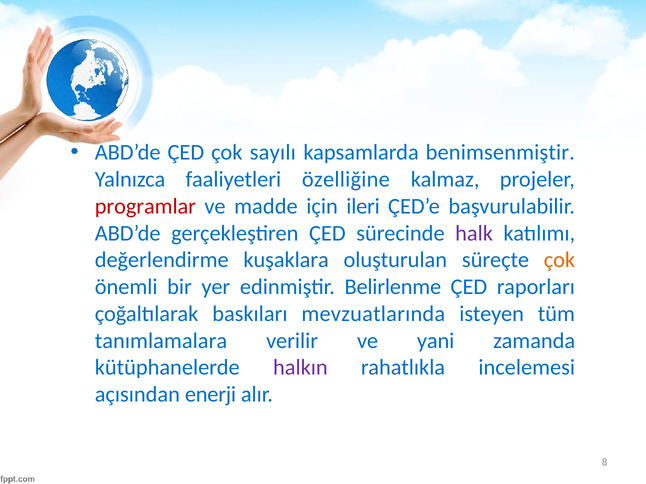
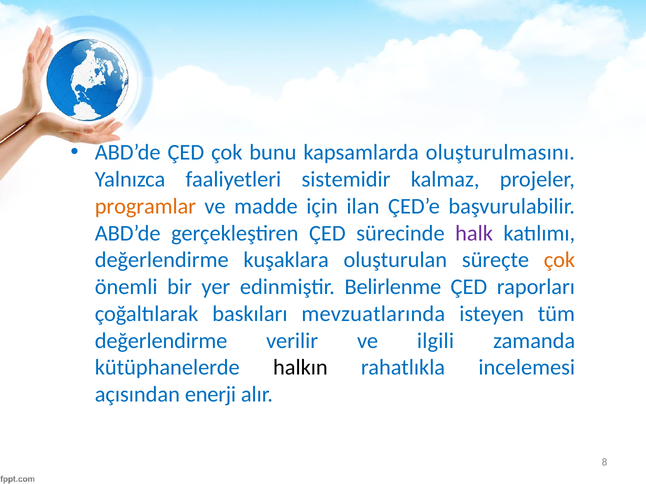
sayılı: sayılı -> bunu (273, 153)
benimsenmiştir: benimsenmiştir -> oluşturulmasını (500, 153)
özelliğine: özelliğine -> sistemidir (346, 180)
programlar colour: red -> orange (145, 206)
ileri: ileri -> ilan (363, 206)
tanımlamalara: tanımlamalara -> değerlendirme (161, 341)
yani: yani -> ilgili (436, 341)
halkın colour: purple -> black (300, 368)
